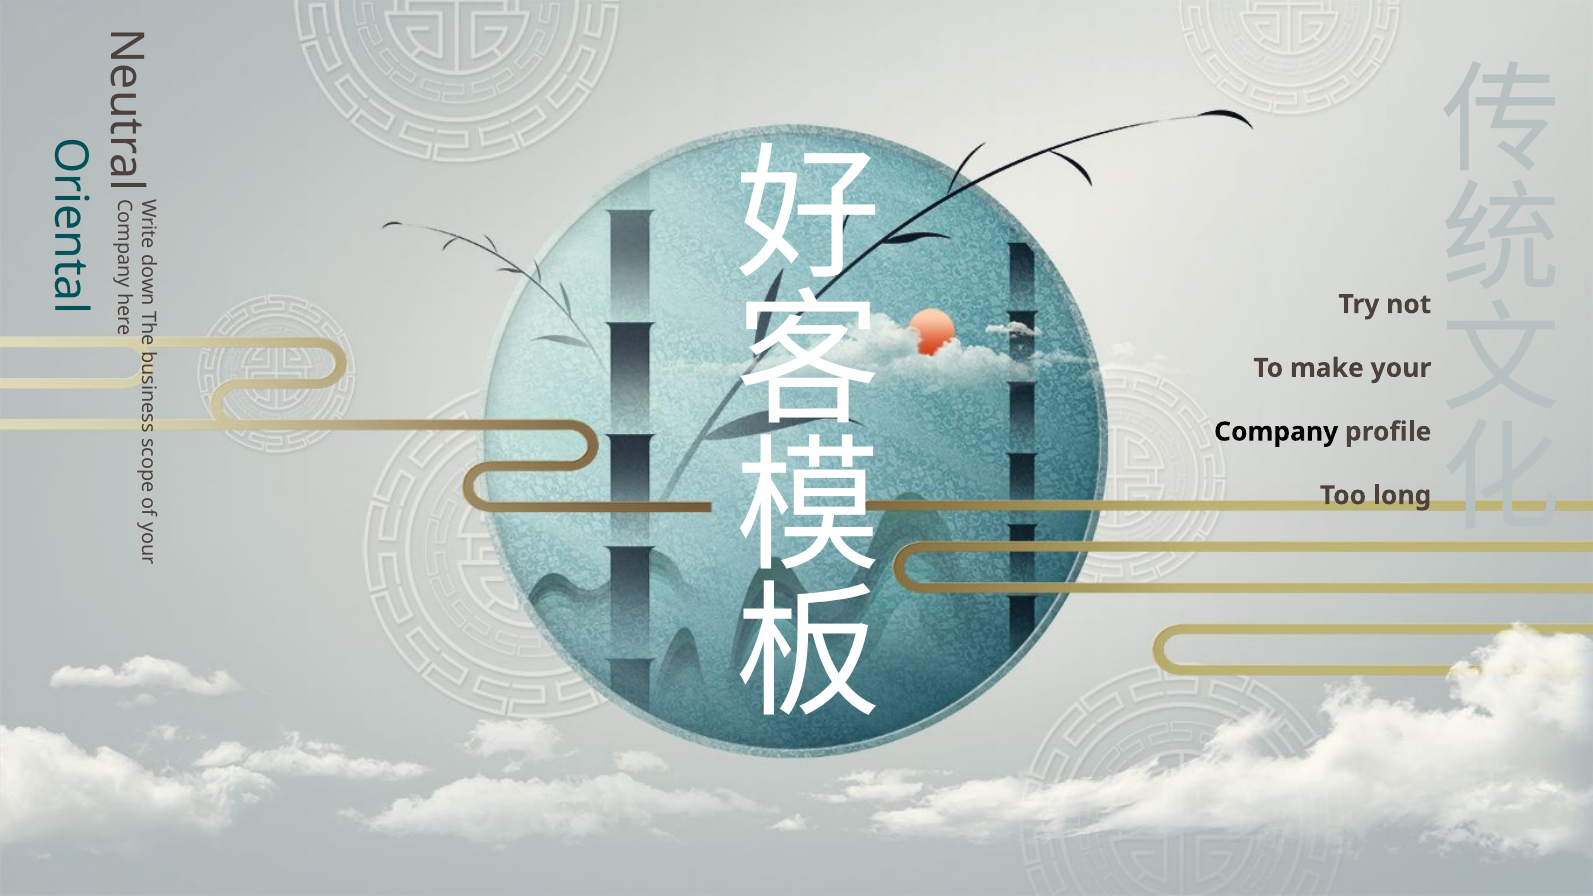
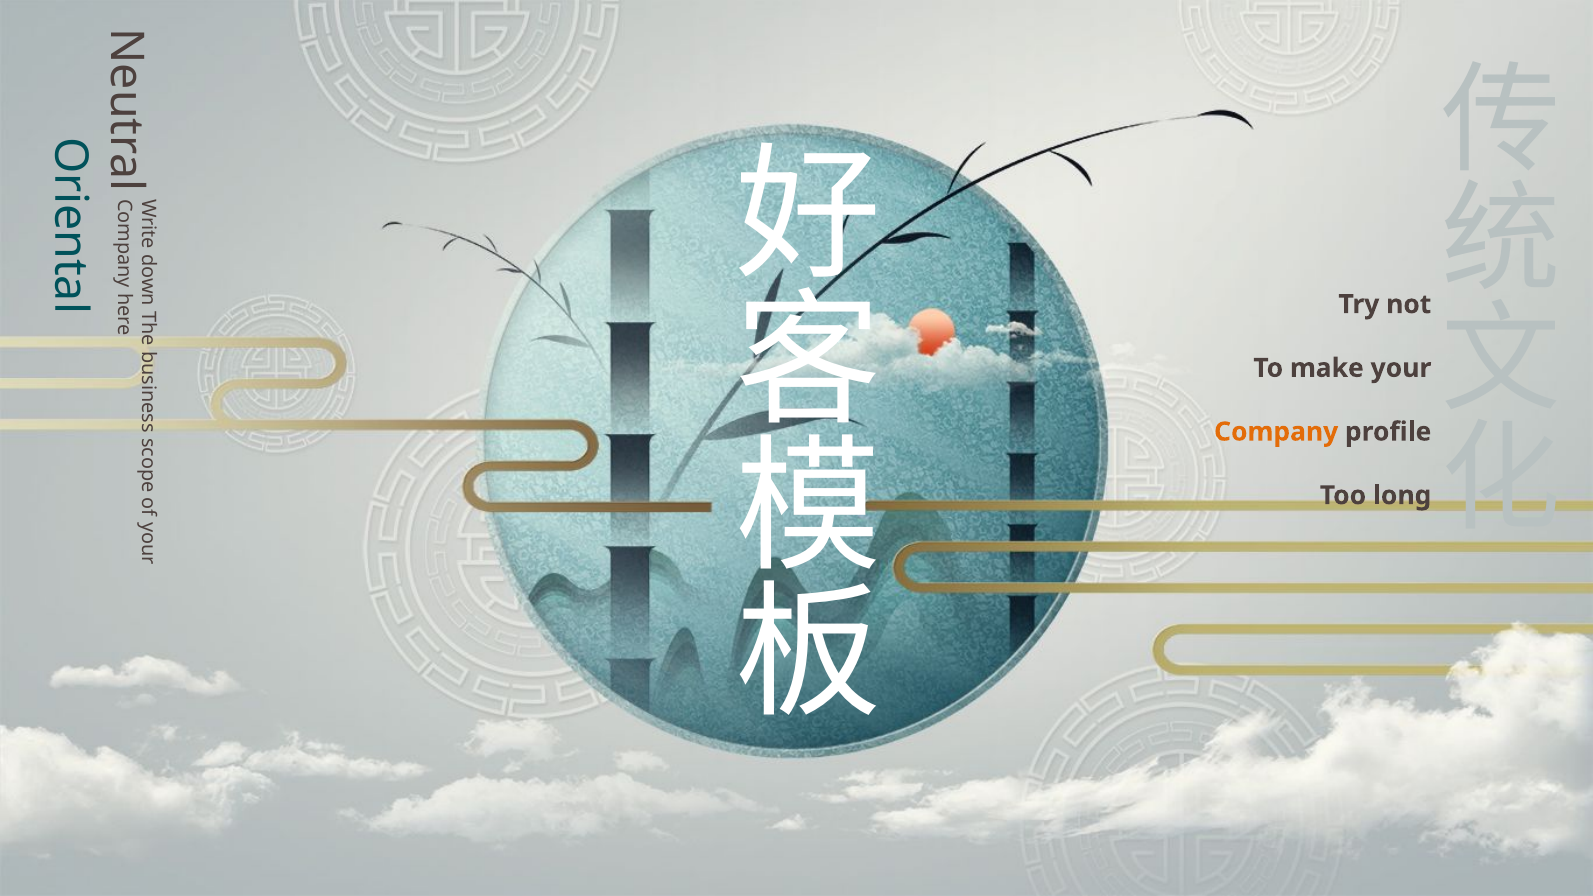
Company colour: black -> orange (1276, 432)
